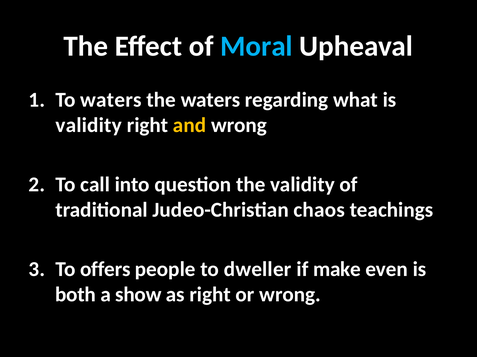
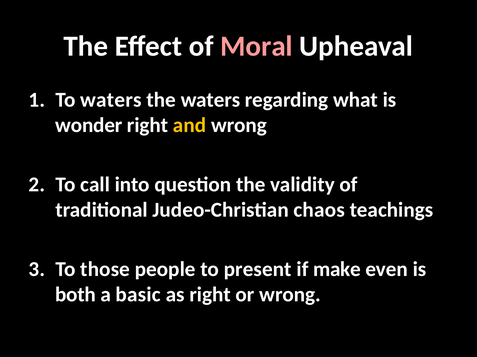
Moral colour: light blue -> pink (256, 46)
validity: validity -> wonder (89, 126)
offers: offers -> those (105, 270)
dweller: dweller -> present (258, 270)
show: show -> basic (138, 295)
